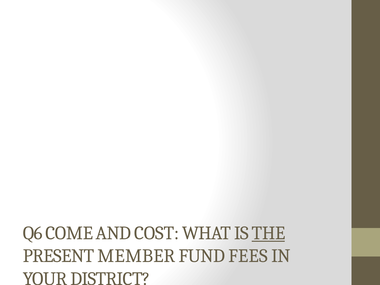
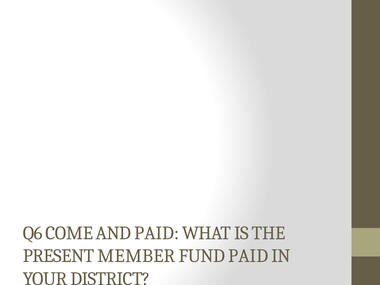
AND COST: COST -> PAID (157, 233)
THE underline: present -> none (268, 233)
FUND FEES: FEES -> PAID (248, 256)
